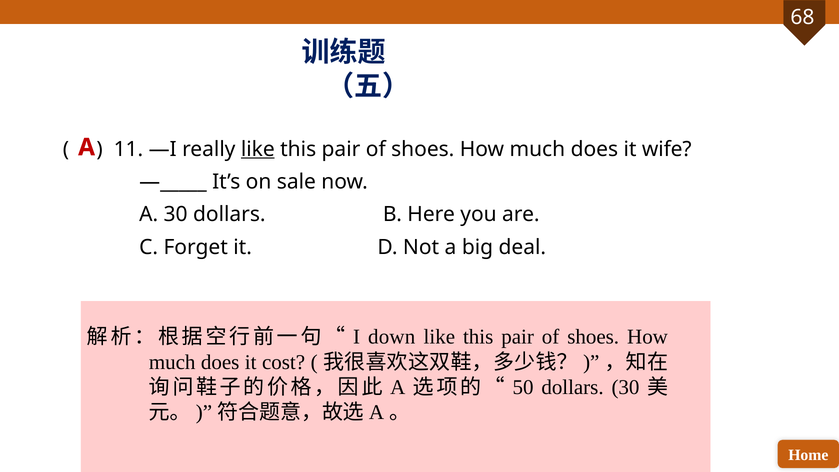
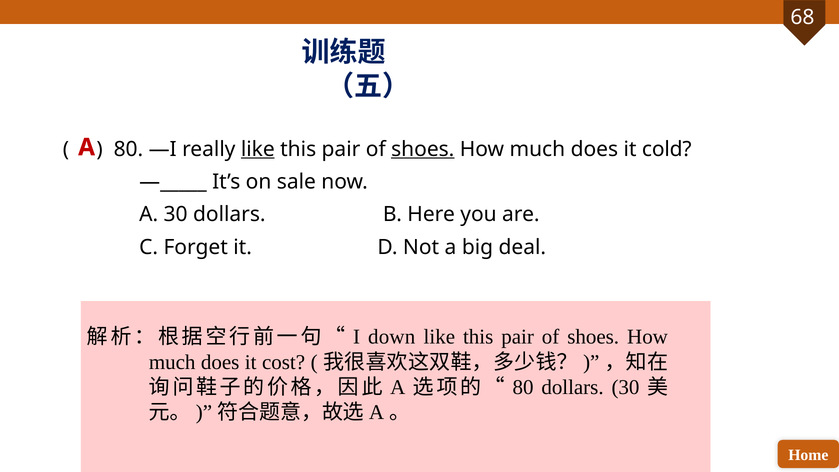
11: 11 -> 80 (128, 149)
shoes underline: none -> present (423, 149)
wife: wife -> cold (667, 149)
50: 50 -> 80 (523, 387)
